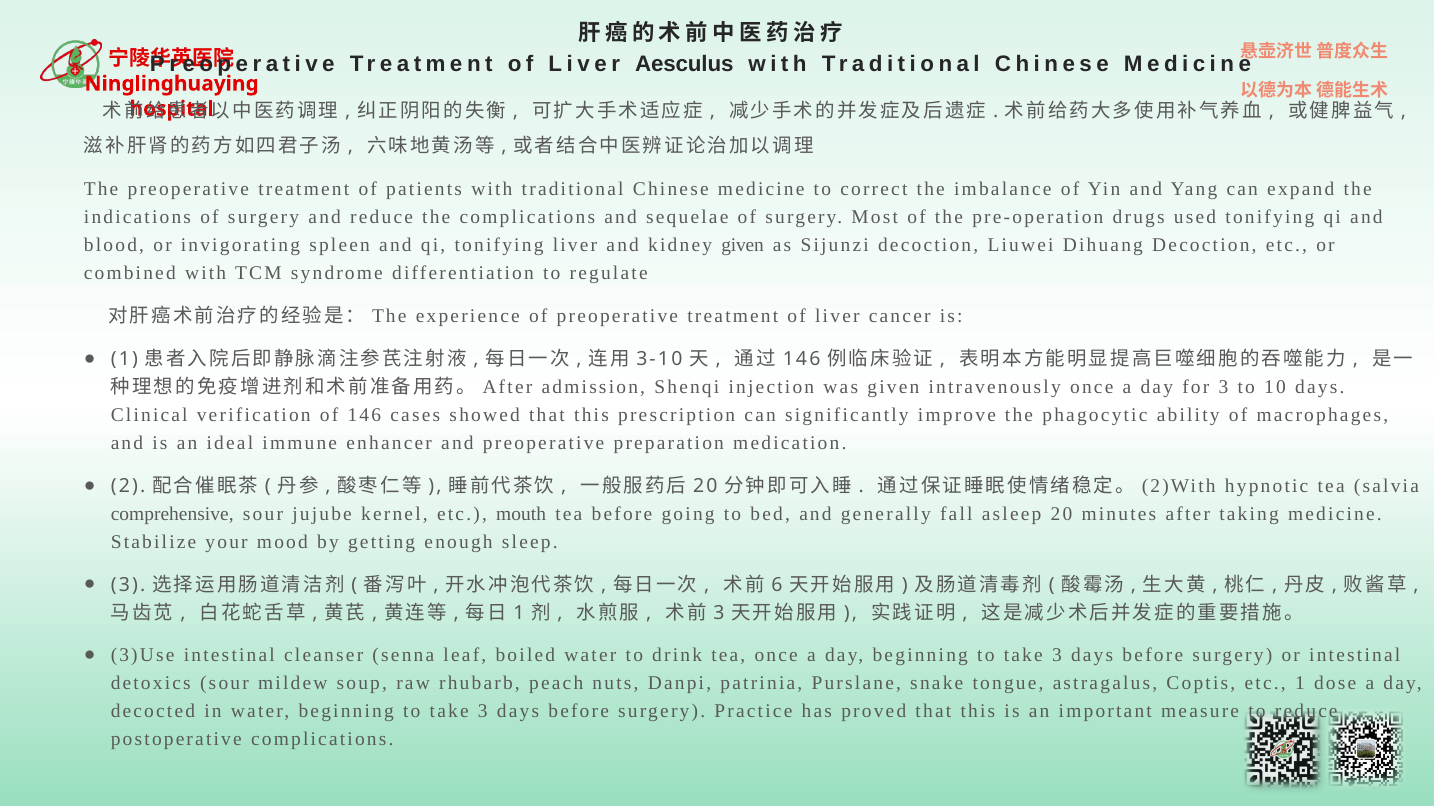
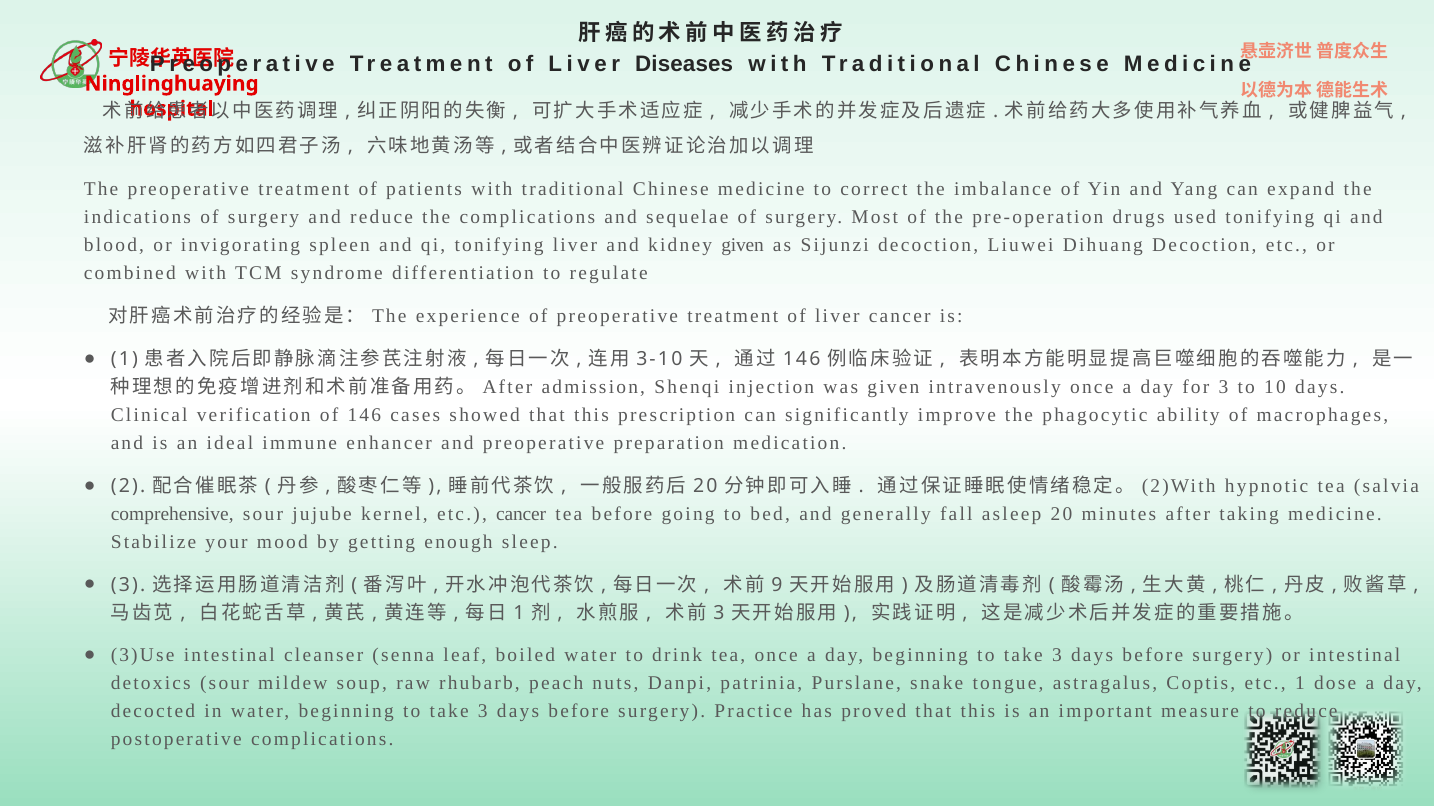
Aesculus: Aesculus -> Diseases (684, 64)
etc mouth: mouth -> cancer (521, 514)
6: 6 -> 9 (777, 585)
